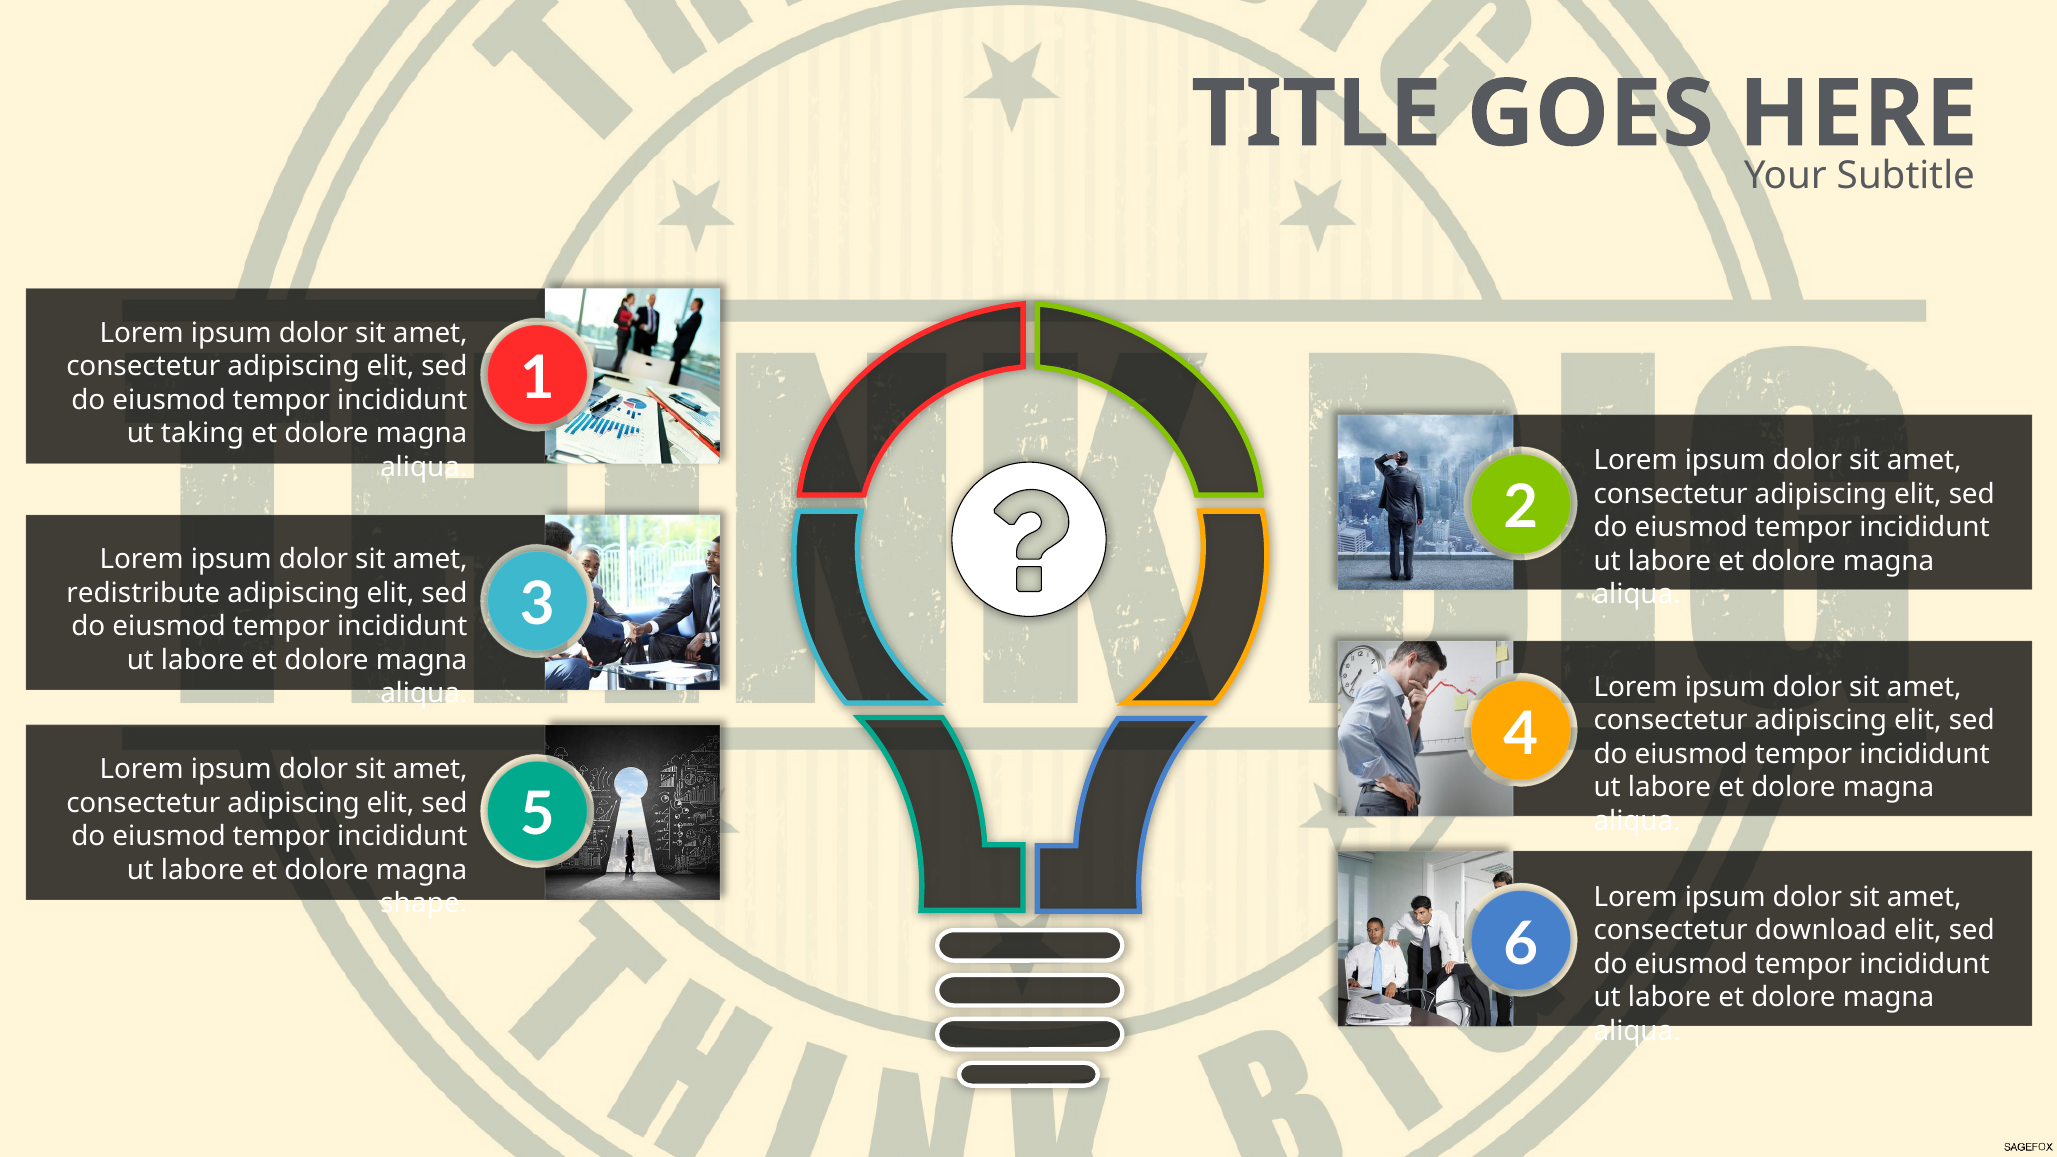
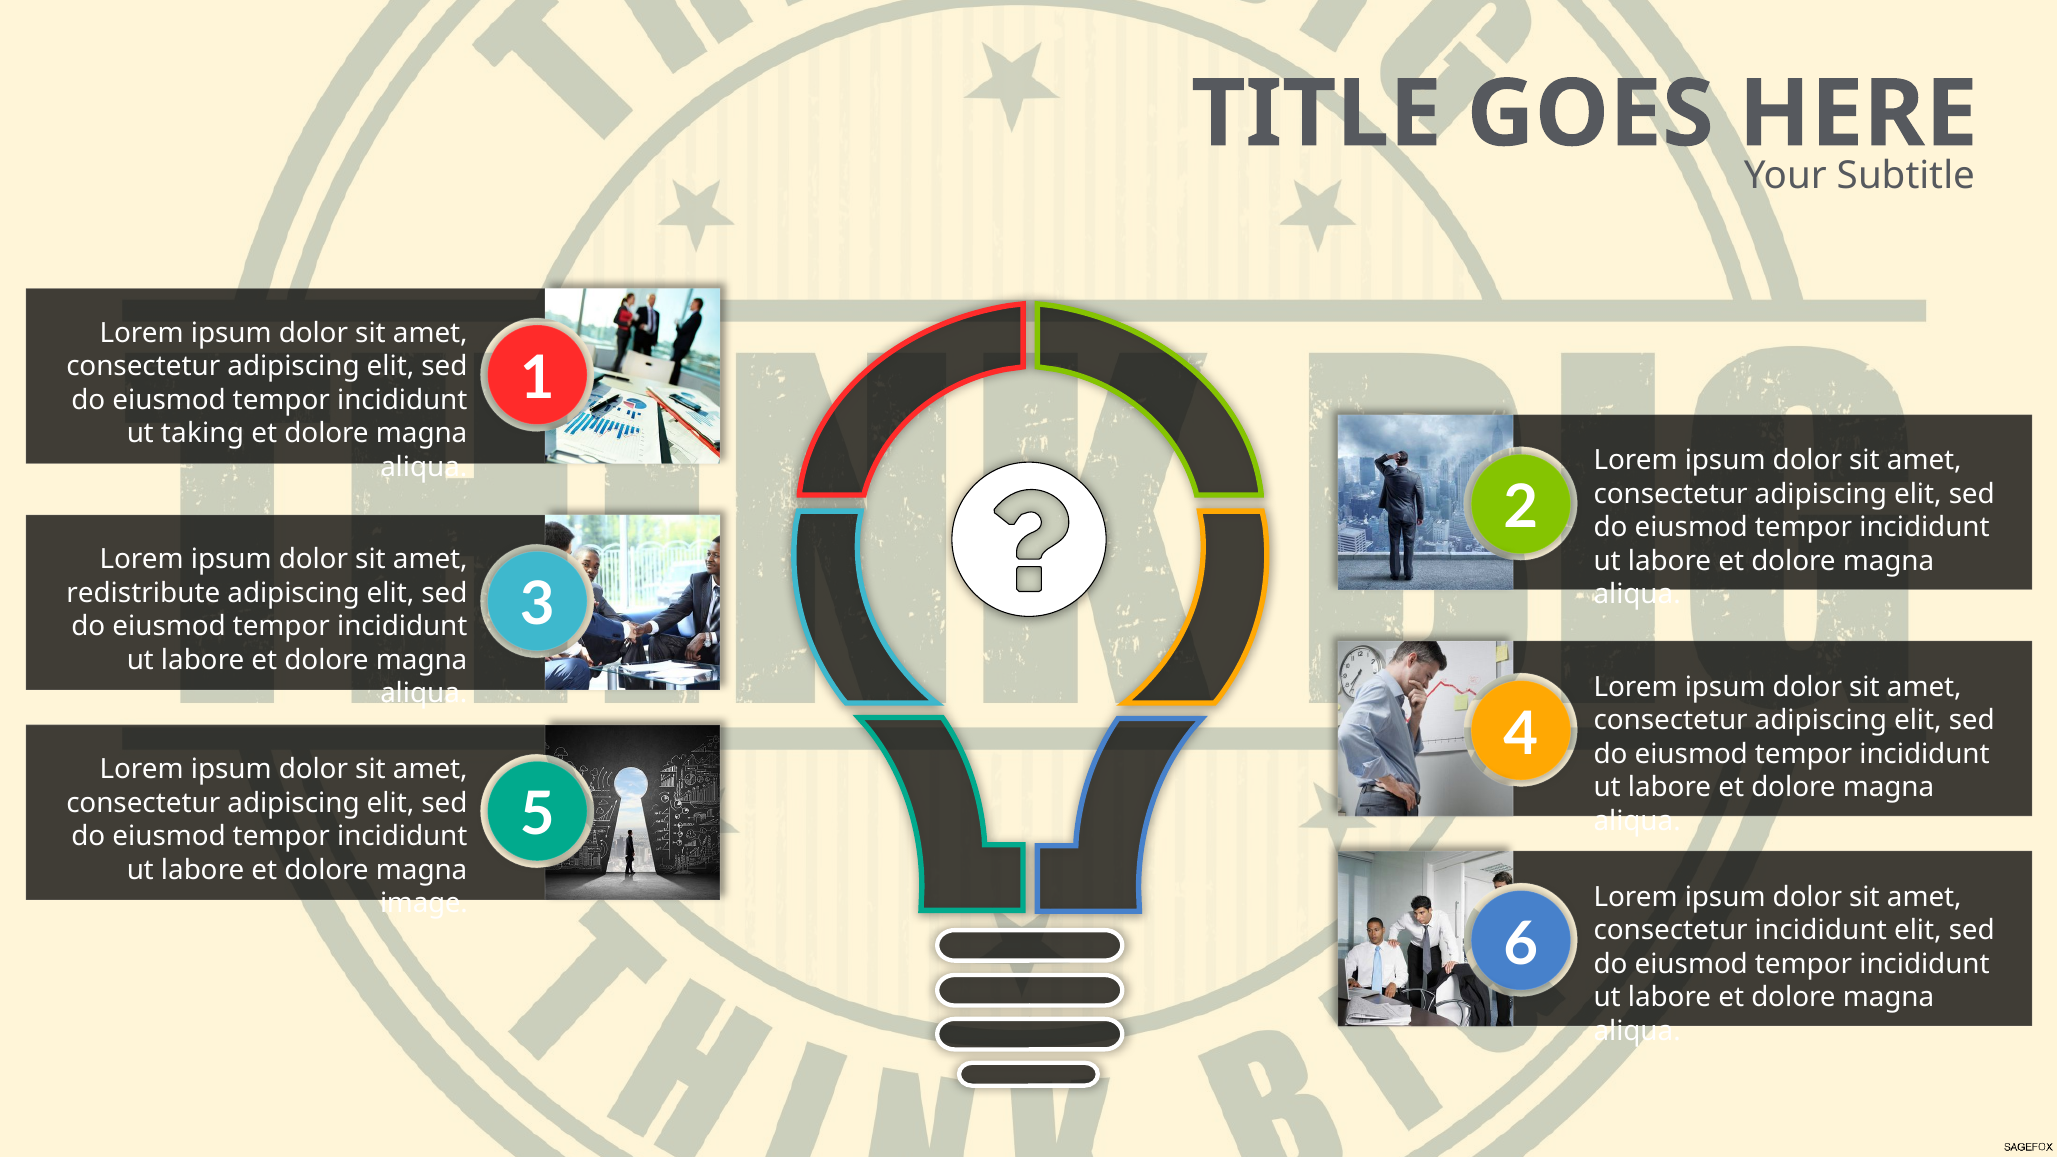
shape: shape -> image (424, 903)
consectetur download: download -> incididunt (1821, 931)
